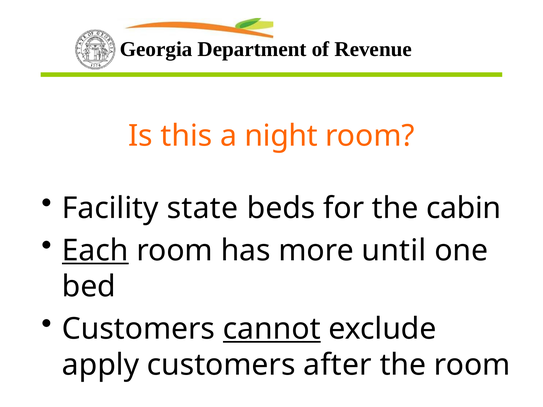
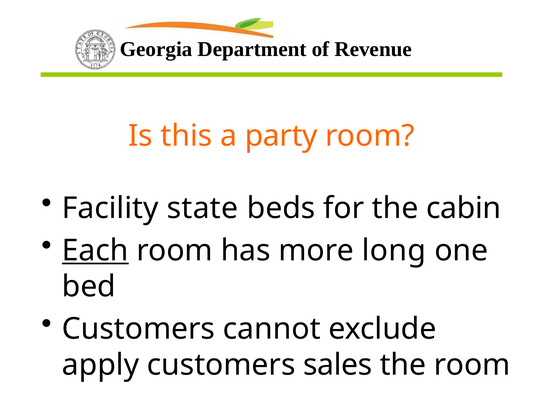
night: night -> party (281, 136)
until: until -> long (394, 251)
cannot underline: present -> none (272, 329)
after: after -> sales (338, 365)
